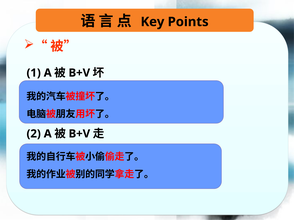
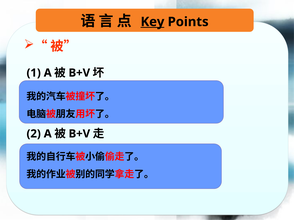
Key underline: none -> present (152, 22)
